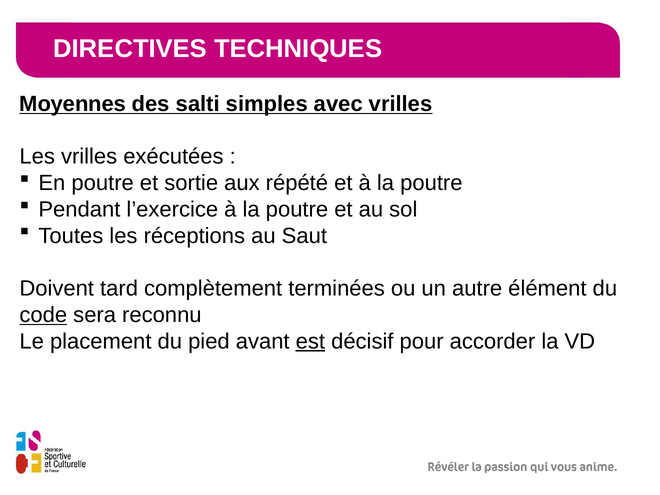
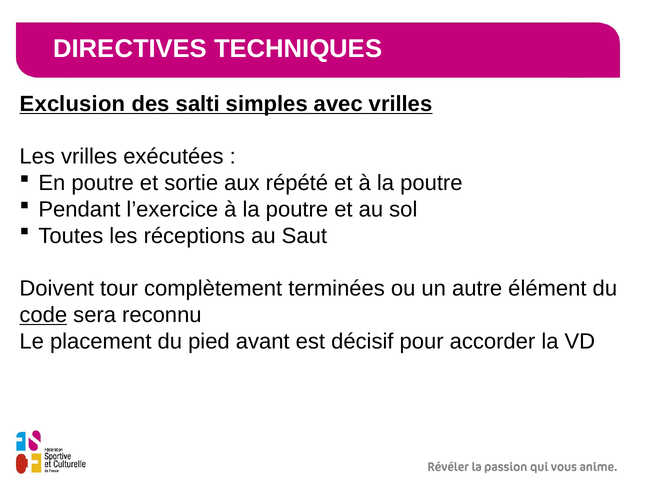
Moyennes: Moyennes -> Exclusion (72, 104)
tard: tard -> tour (119, 289)
est underline: present -> none (310, 341)
